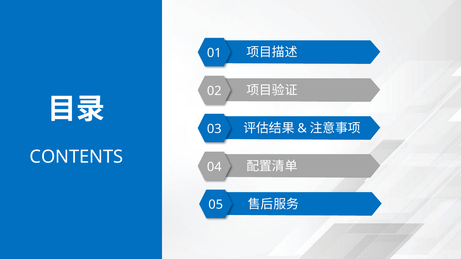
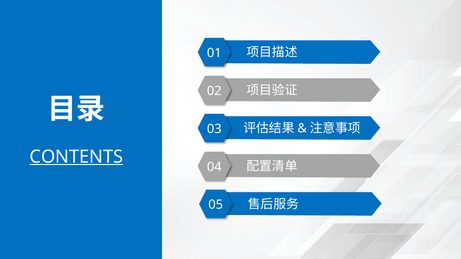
CONTENTS underline: none -> present (76, 157)
